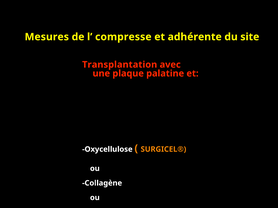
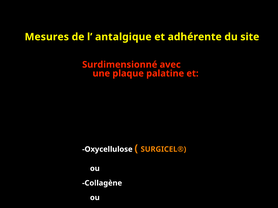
compresse: compresse -> antalgique (123, 37)
Transplantation: Transplantation -> Surdimensionné (120, 65)
